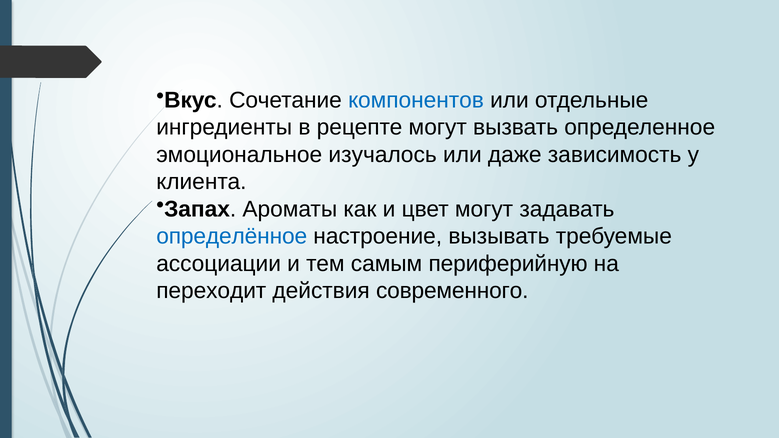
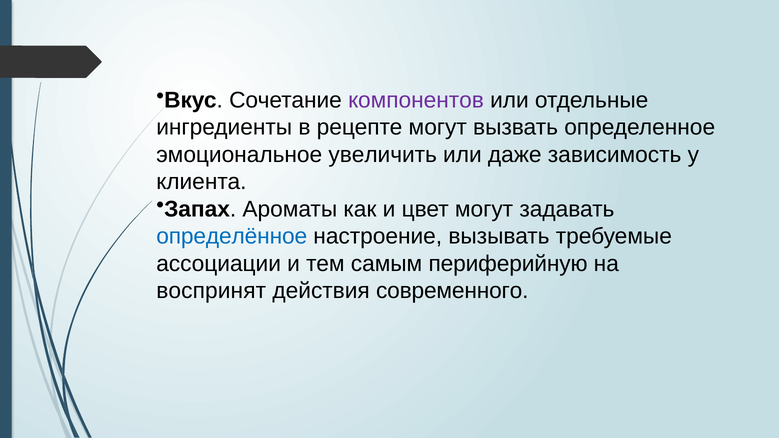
компонентов colour: blue -> purple (416, 100)
изучалось: изучалось -> увеличить (383, 155)
переходит: переходит -> воспринят (211, 291)
